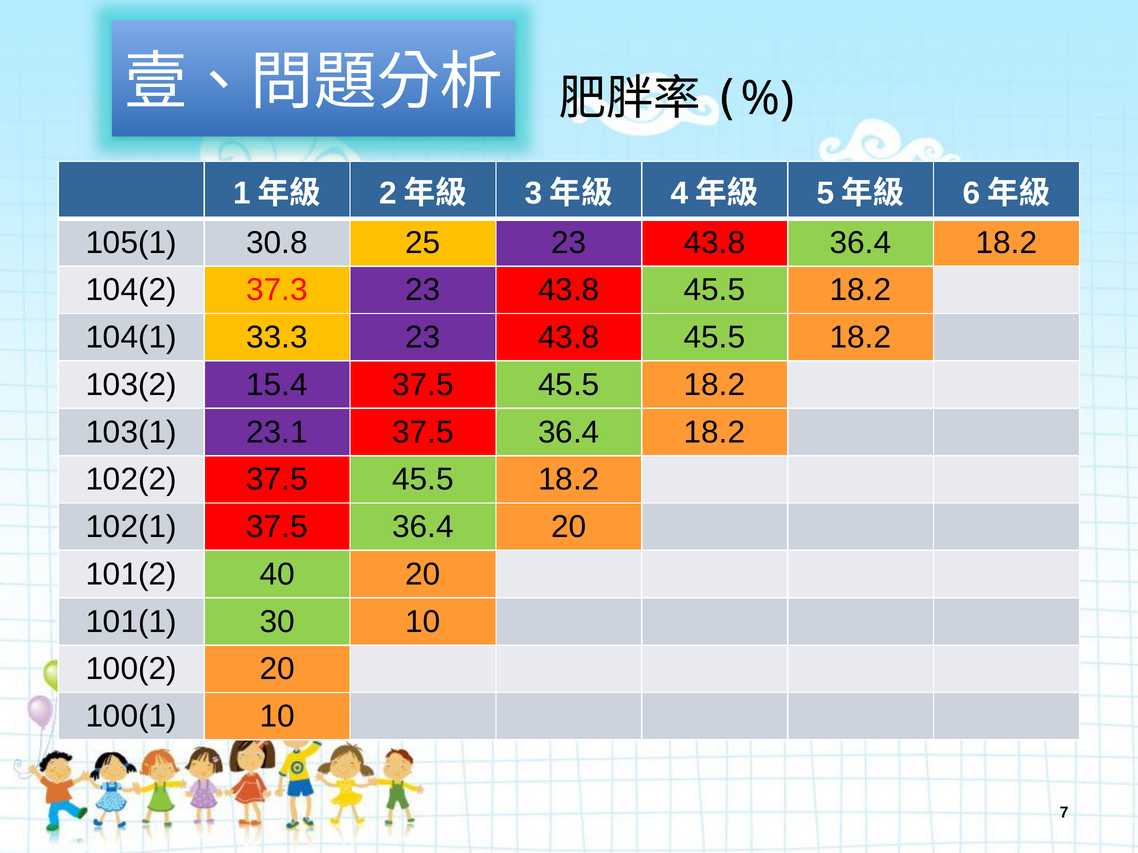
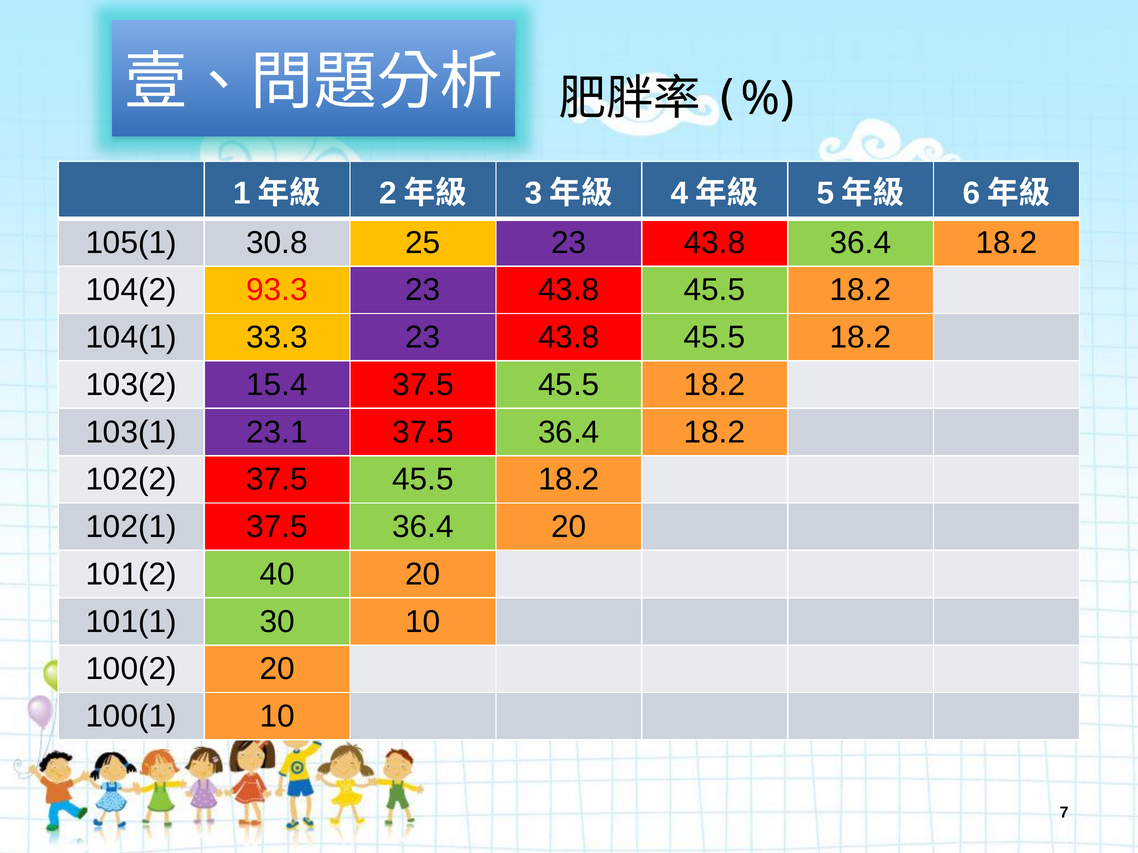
37.3: 37.3 -> 93.3 (277, 290)
